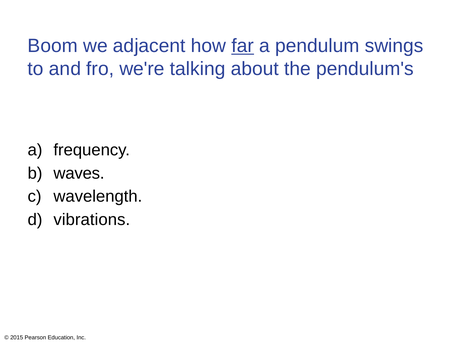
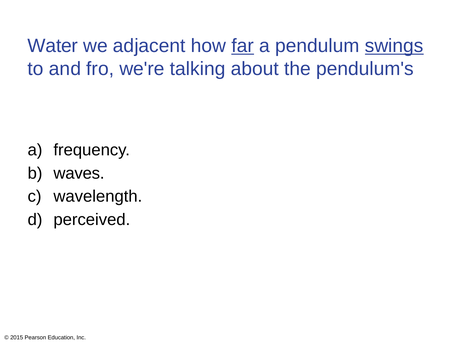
Boom: Boom -> Water (53, 46)
swings underline: none -> present (394, 46)
vibrations: vibrations -> perceived (92, 220)
